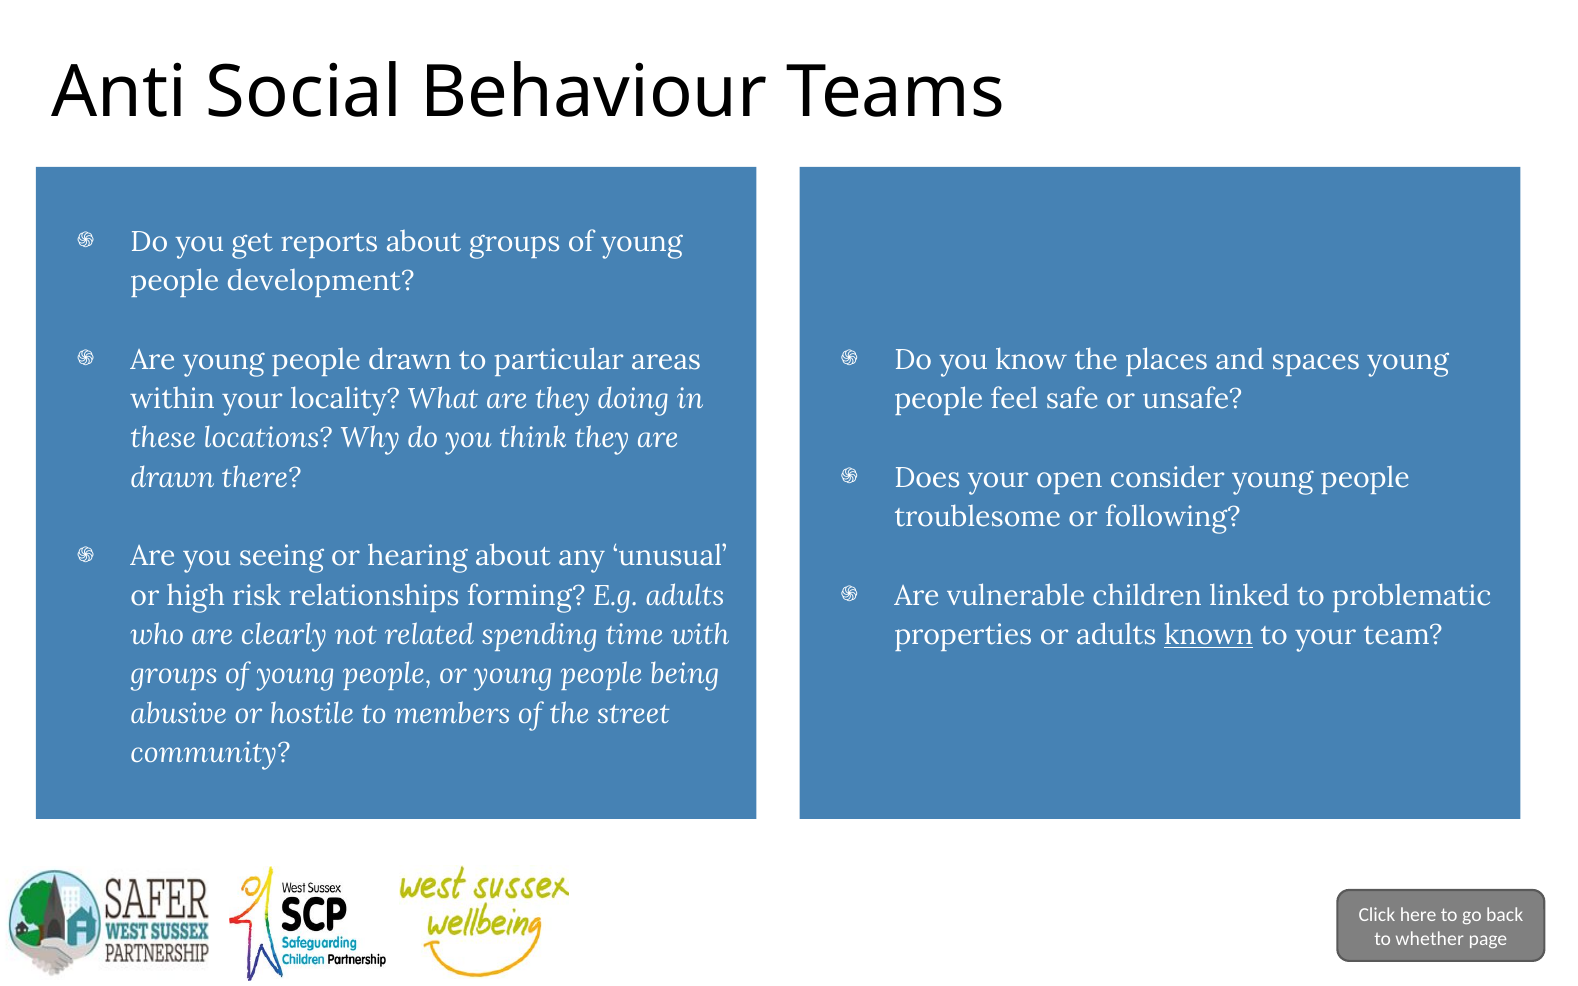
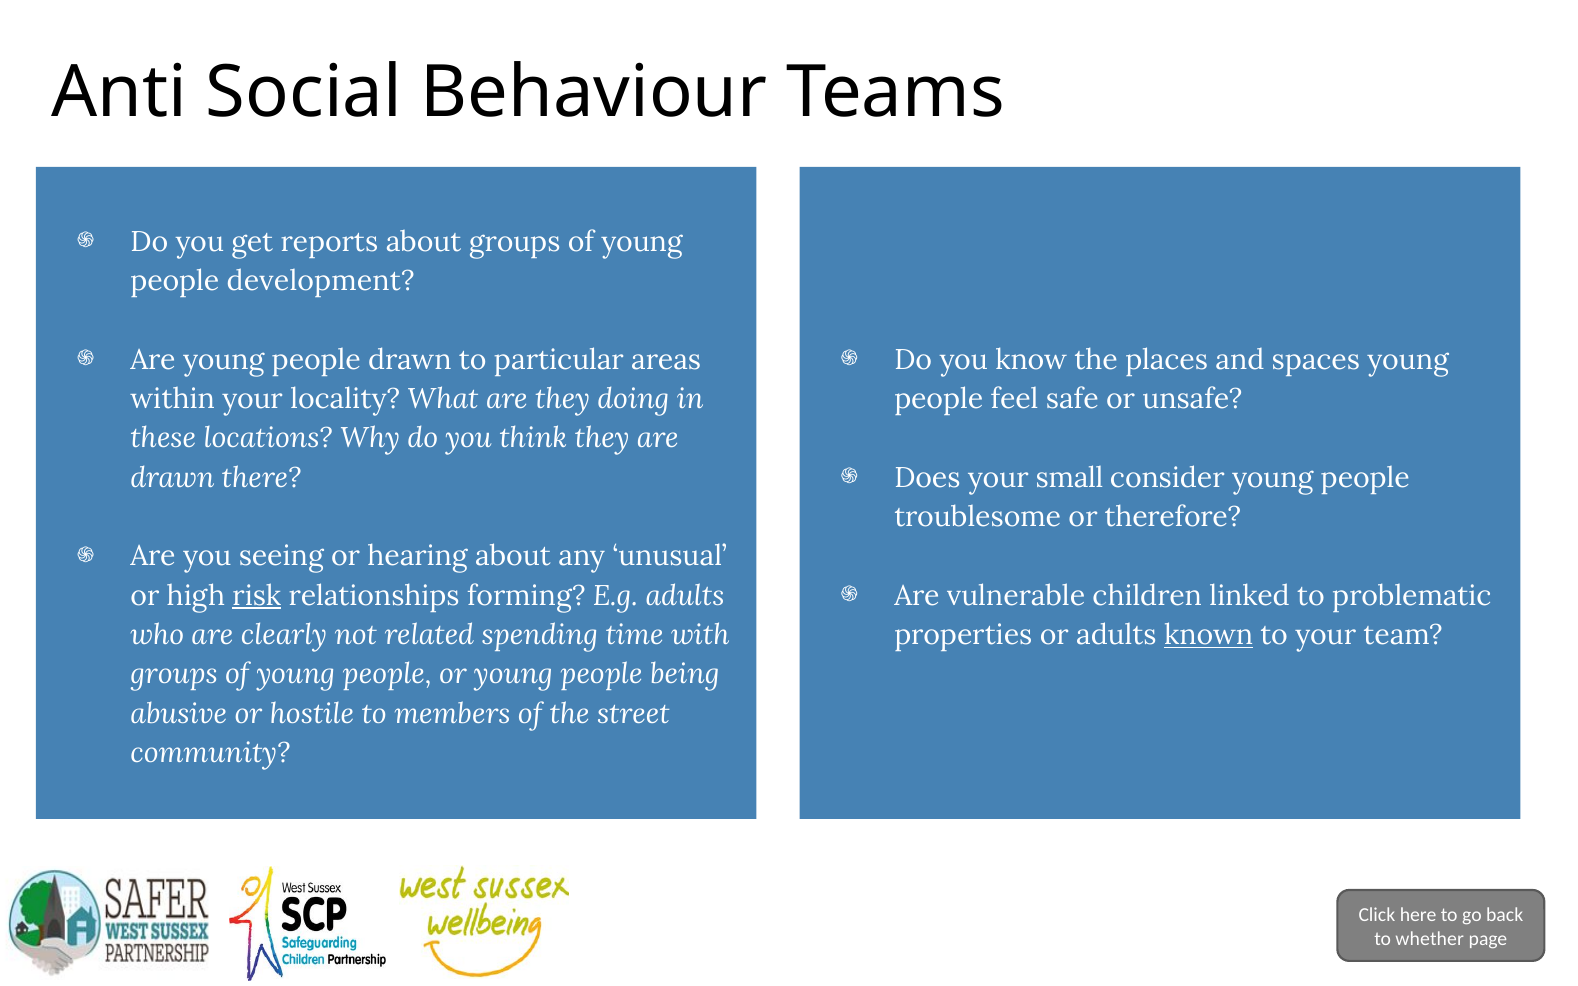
open: open -> small (1070, 478)
following: following -> therefore (1173, 517)
risk underline: none -> present (257, 596)
